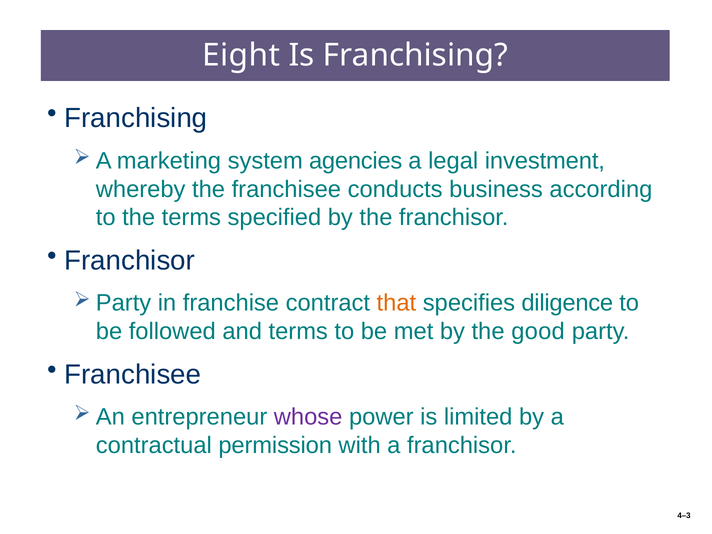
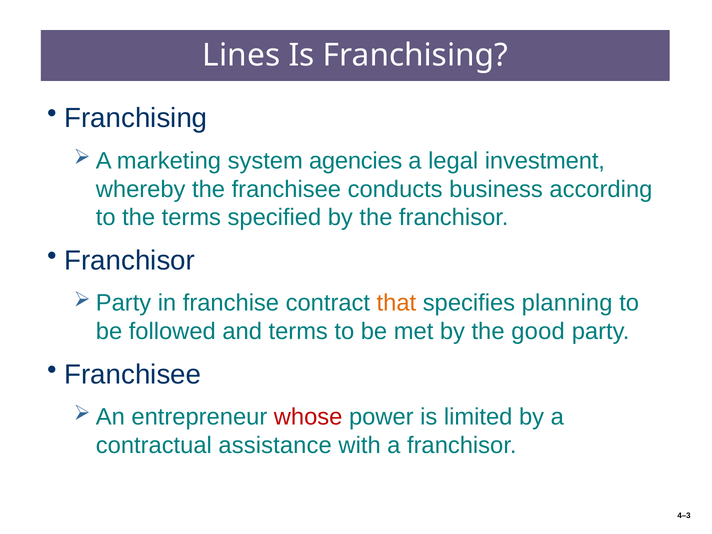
Eight: Eight -> Lines (241, 55)
diligence: diligence -> planning (567, 303)
whose colour: purple -> red (308, 417)
permission: permission -> assistance (275, 445)
